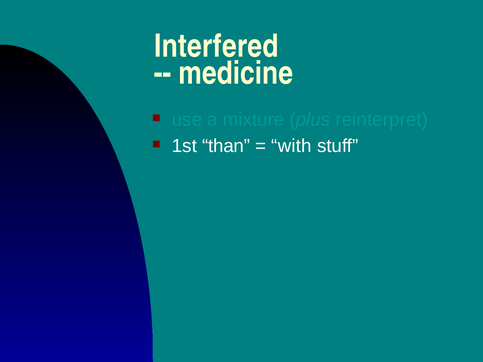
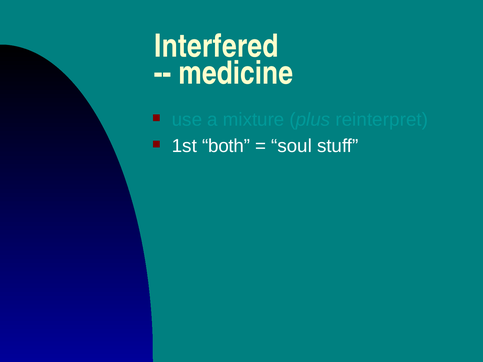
than: than -> both (226, 146)
with: with -> soul (292, 146)
